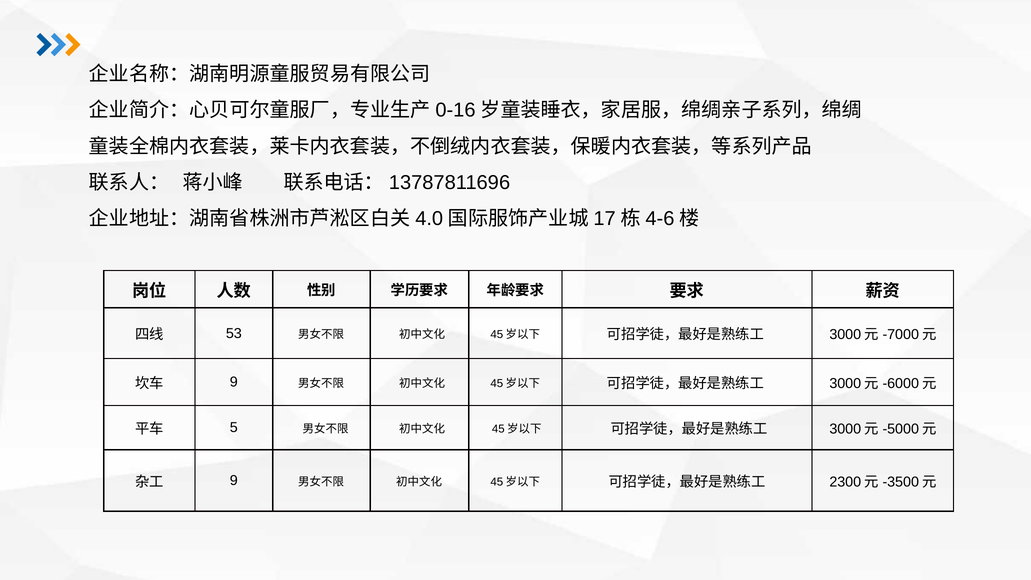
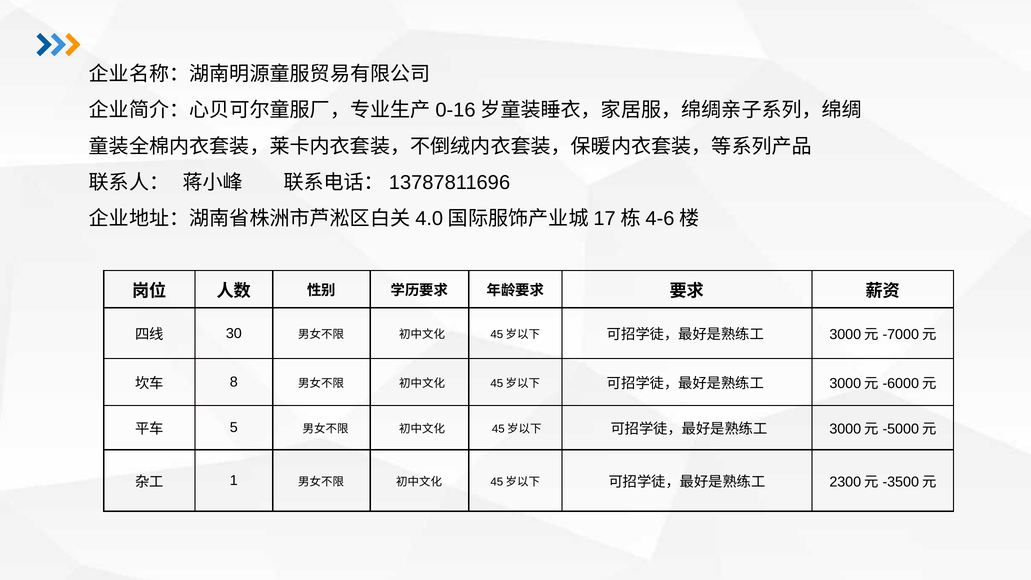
53: 53 -> 30 (234, 333)
9: 9 -> 8 (234, 382)
9: 9 -> 1 (234, 481)
